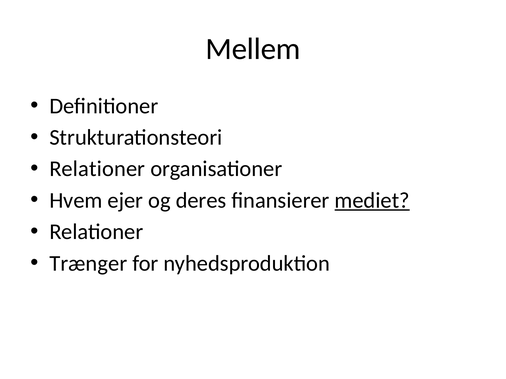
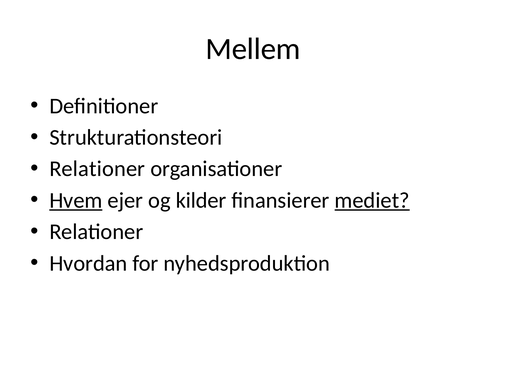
Hvem underline: none -> present (76, 201)
deres: deres -> kilder (201, 201)
Trænger: Trænger -> Hvordan (88, 264)
